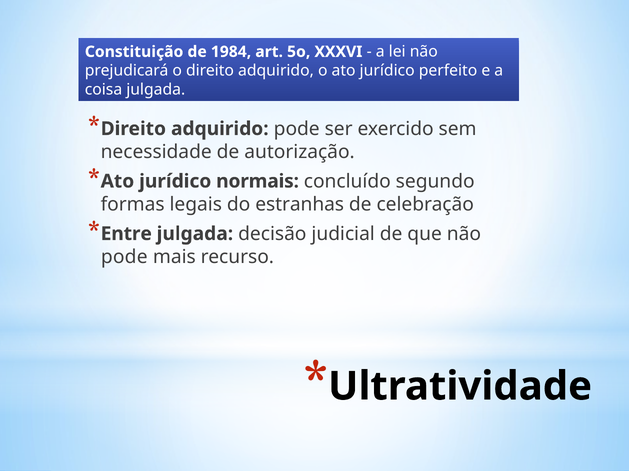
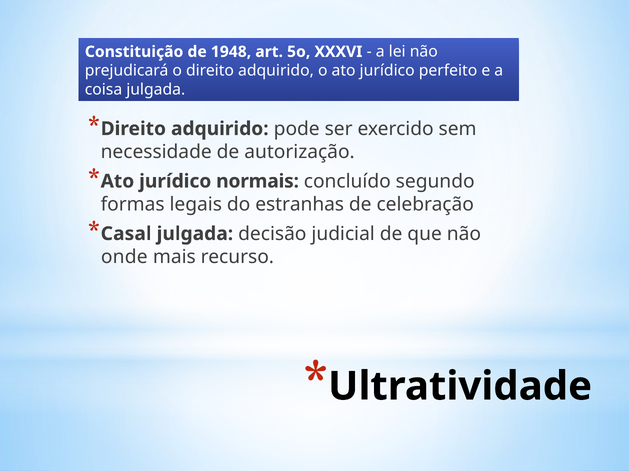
1984: 1984 -> 1948 (231, 52)
Entre: Entre -> Casal (126, 234)
pode: pode -> onde (124, 257)
